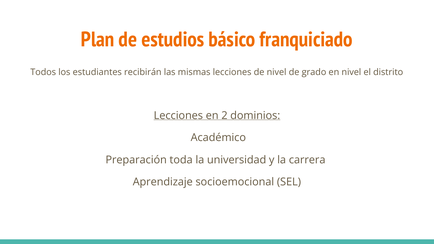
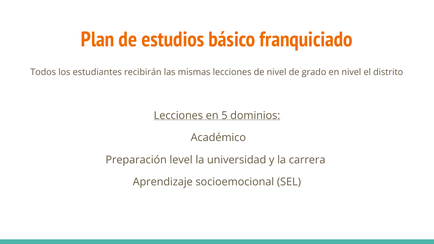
2: 2 -> 5 (224, 116)
toda: toda -> level (181, 160)
